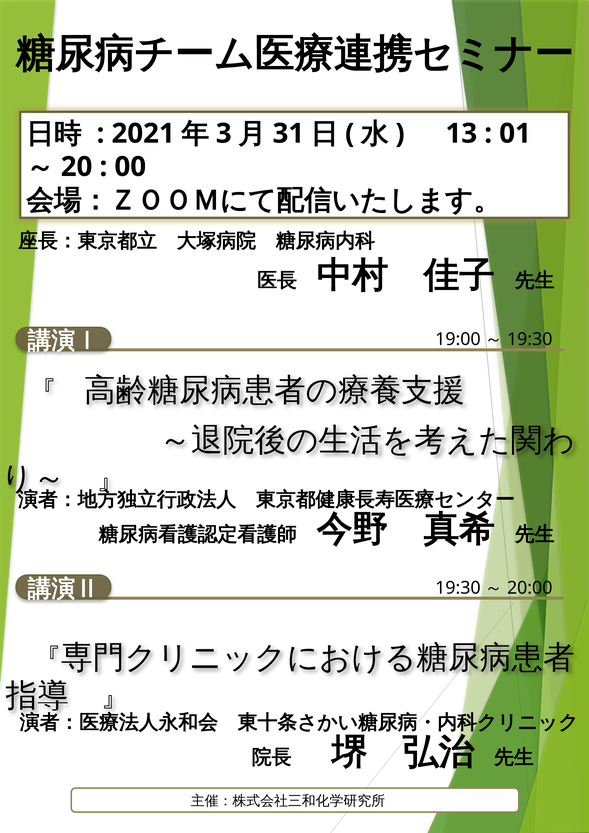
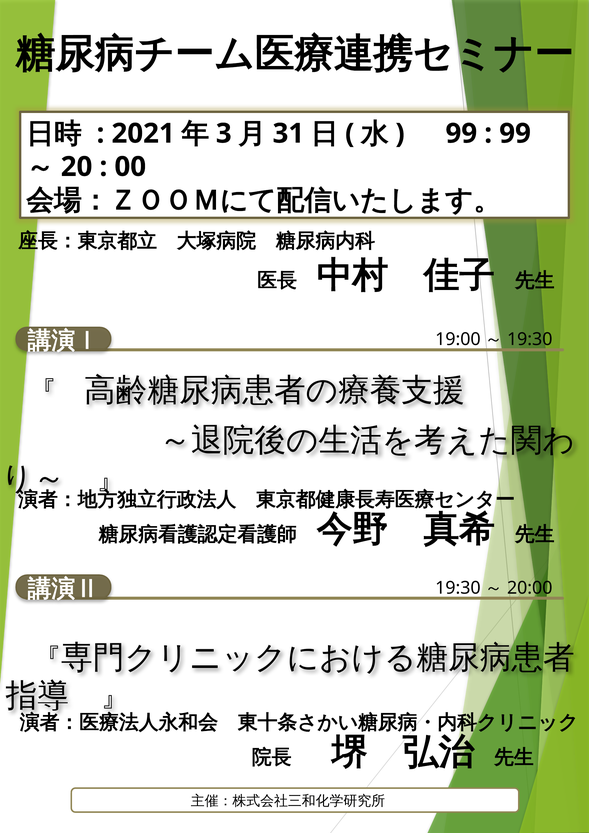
13: 13 -> 99 (461, 134)
01: 01 -> 99 (515, 134)
